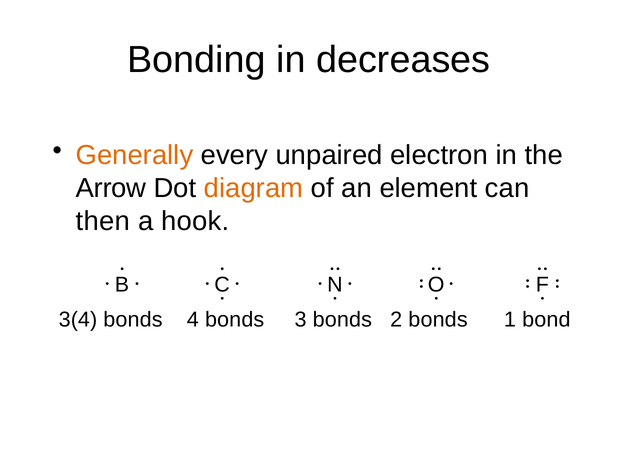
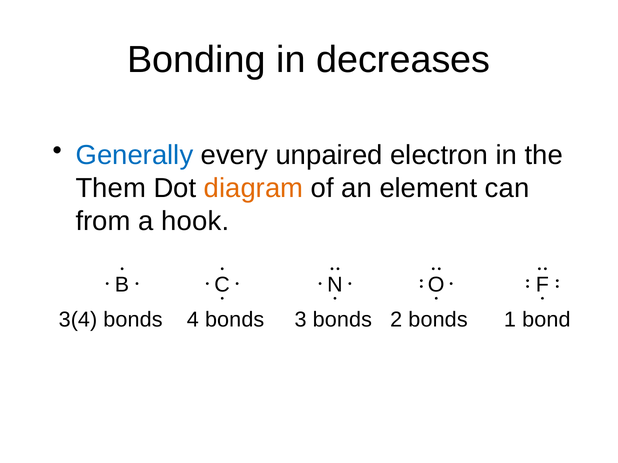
Generally colour: orange -> blue (134, 155)
Arrow: Arrow -> Them (111, 188)
then: then -> from (103, 221)
